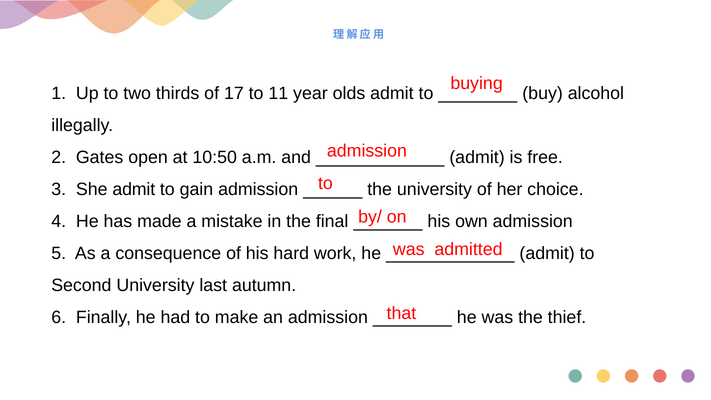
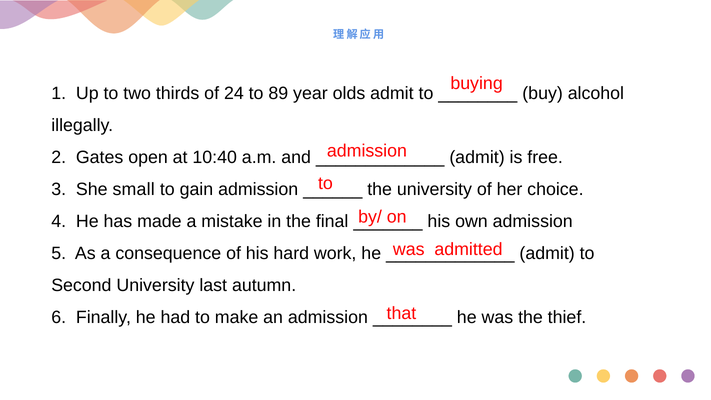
17: 17 -> 24 (234, 93)
11: 11 -> 89 (278, 93)
10:50: 10:50 -> 10:40 (215, 157)
She admit: admit -> small (134, 189)
